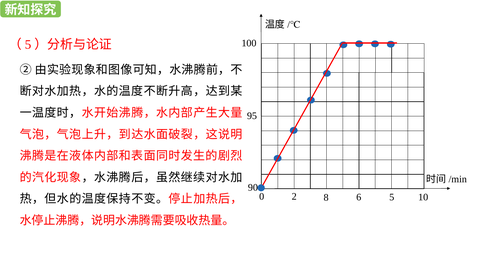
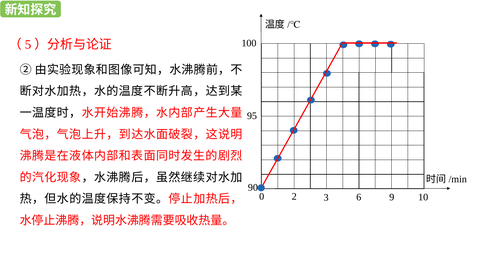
8: 8 -> 3 (326, 197)
5: 5 -> 9 (392, 197)
